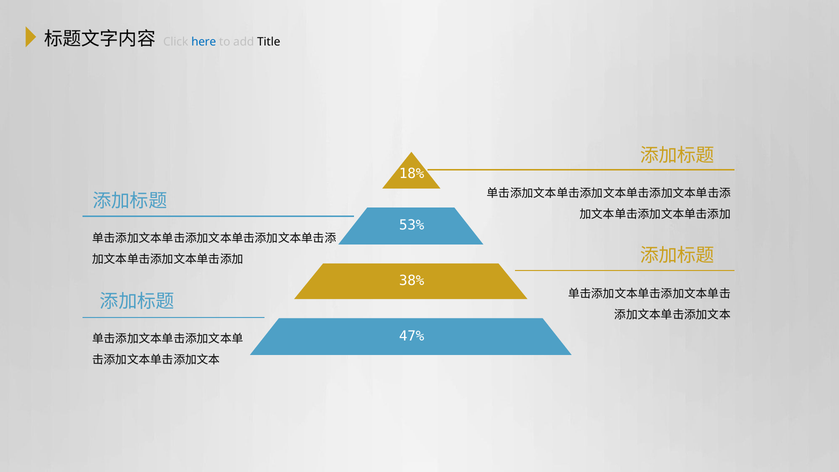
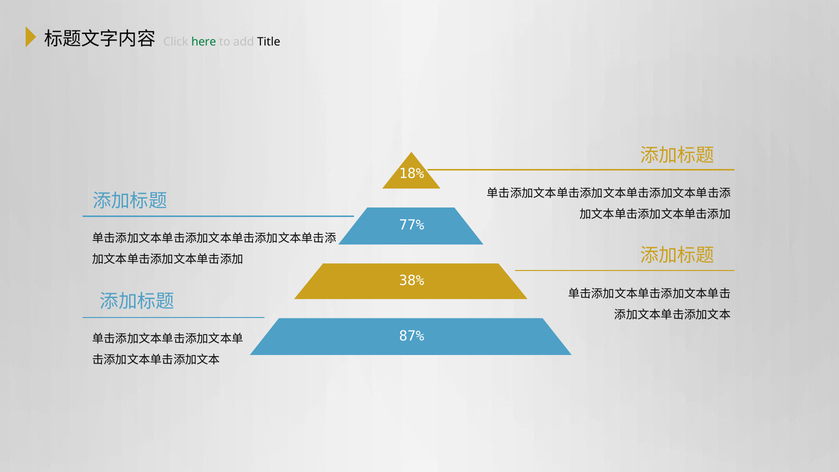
here colour: blue -> green (204, 42)
53%: 53% -> 77% (412, 225)
47%: 47% -> 87% (412, 336)
